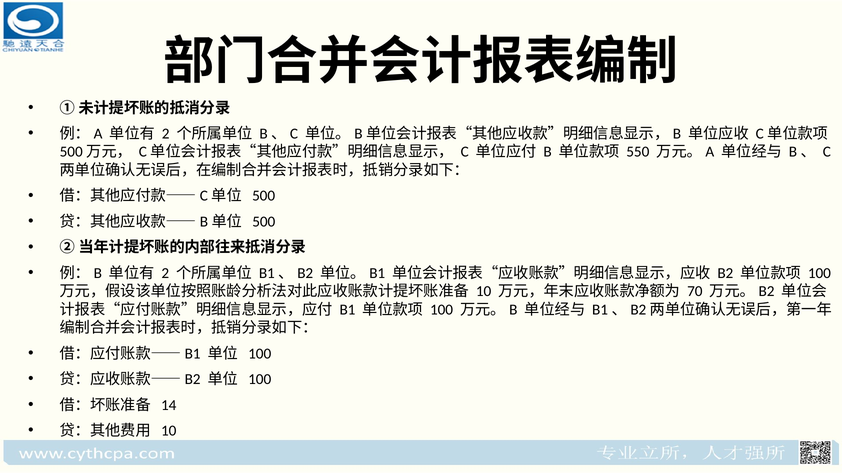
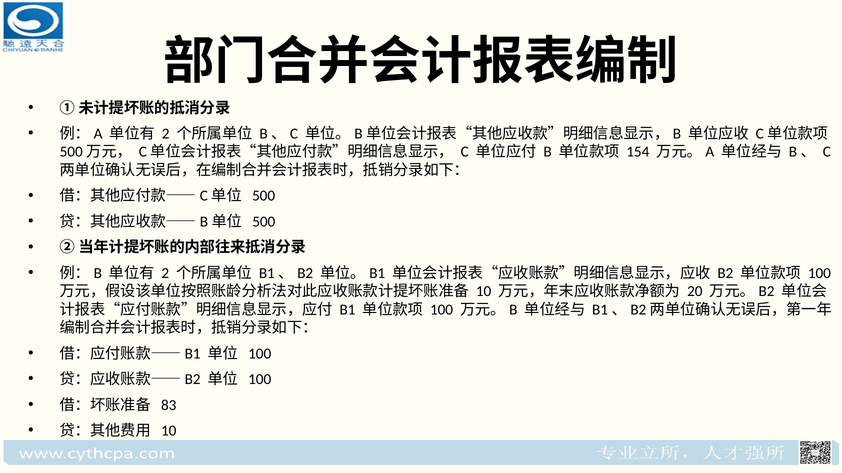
550: 550 -> 154 (638, 152)
70: 70 -> 20 (695, 292)
14: 14 -> 83 (169, 406)
